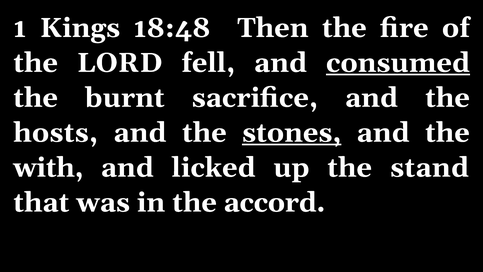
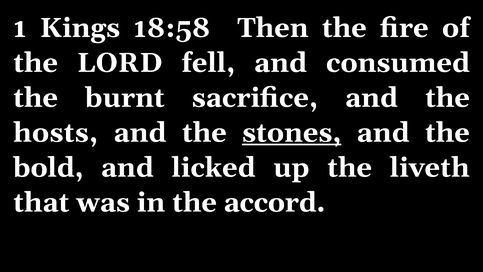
18:48: 18:48 -> 18:58 (172, 28)
consumed underline: present -> none (398, 63)
with: with -> bold (48, 167)
stand: stand -> liveth (430, 167)
